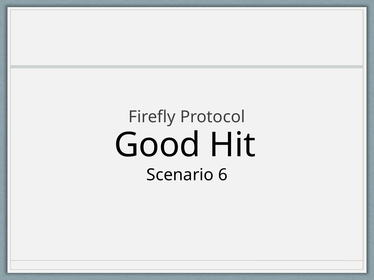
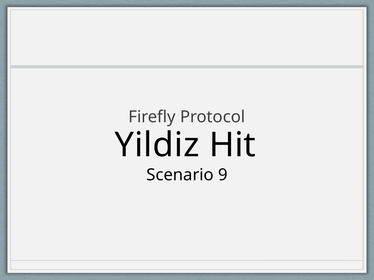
Good: Good -> Yildiz (157, 145)
6: 6 -> 9 (223, 175)
